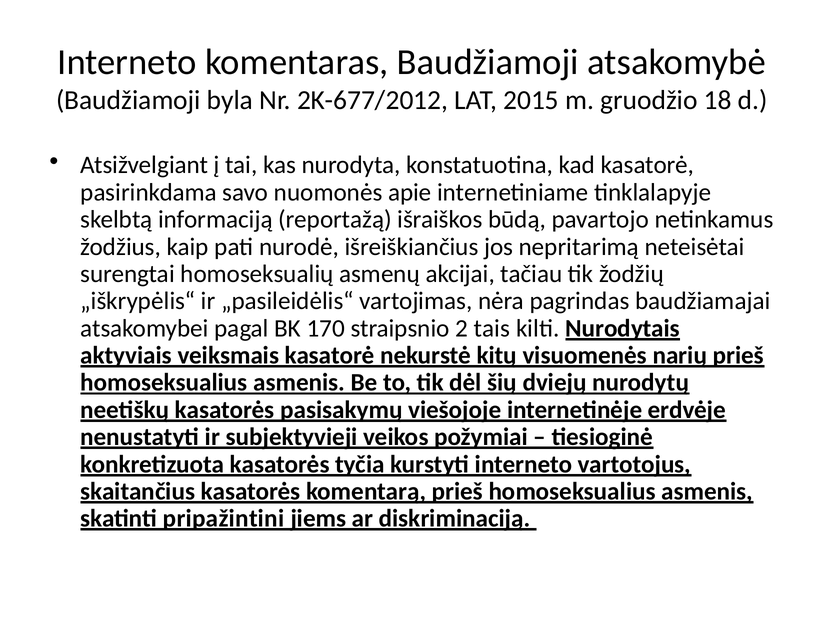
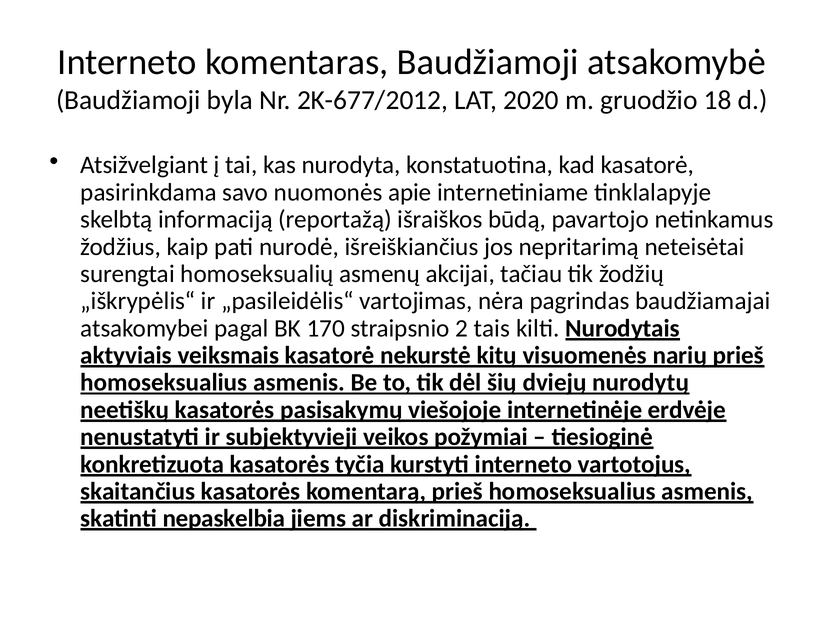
2015: 2015 -> 2020 (531, 100)
pripažintini: pripažintini -> nepaskelbia (224, 519)
